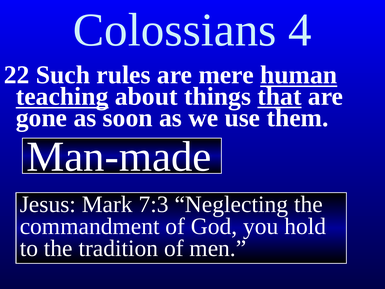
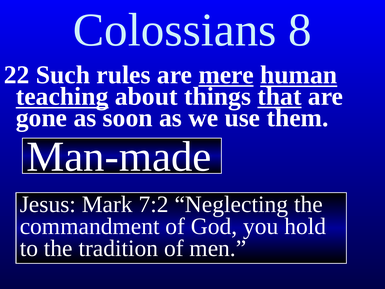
4: 4 -> 8 (300, 30)
mere underline: none -> present (226, 75)
7:3: 7:3 -> 7:2 (154, 204)
